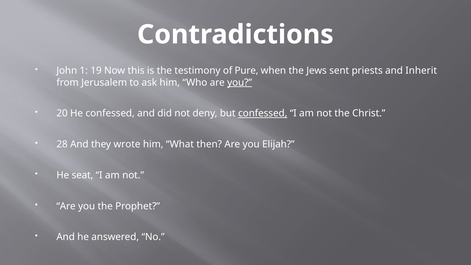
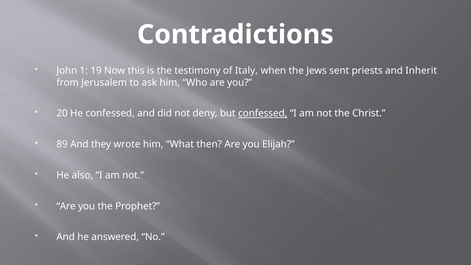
Pure: Pure -> Italy (246, 71)
you underline: present -> none (240, 82)
28: 28 -> 89 (62, 144)
seat: seat -> also (82, 175)
